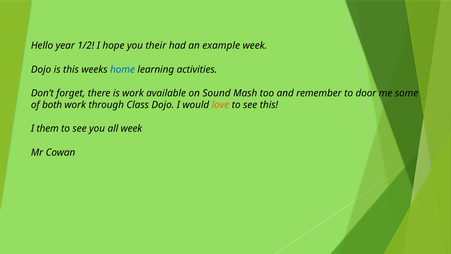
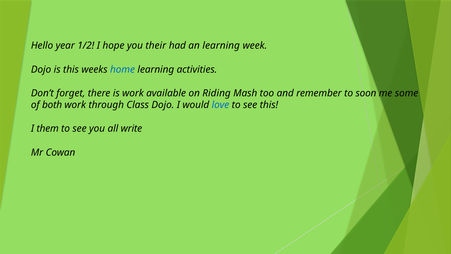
an example: example -> learning (221, 46)
Sound: Sound -> Riding (217, 93)
door: door -> soon (366, 93)
love colour: orange -> blue (220, 105)
all week: week -> write (131, 129)
